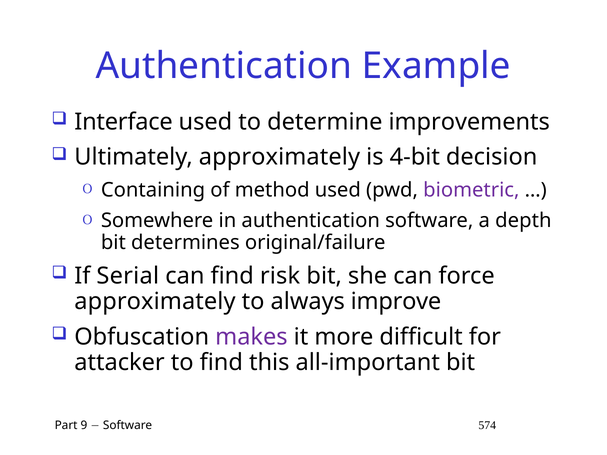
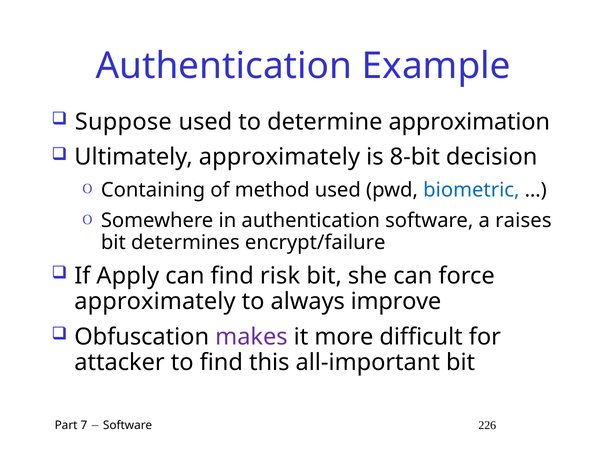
Interface: Interface -> Suppose (123, 122)
improvements: improvements -> approximation (469, 122)
4-bit: 4-bit -> 8-bit (415, 157)
biometric colour: purple -> blue (471, 190)
depth: depth -> raises (523, 221)
original/failure: original/failure -> encrypt/failure (315, 243)
Serial: Serial -> Apply (128, 276)
9: 9 -> 7 (84, 426)
574: 574 -> 226 (487, 426)
